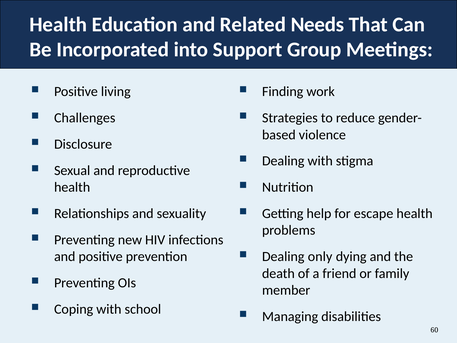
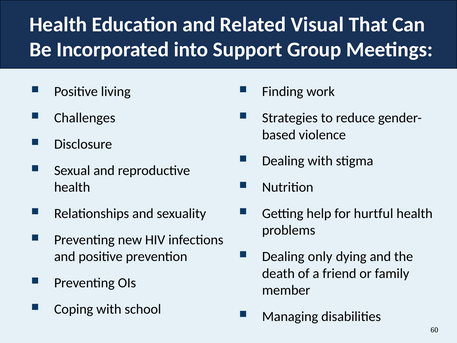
Needs: Needs -> Visual (317, 24)
escape: escape -> hurtful (374, 213)
